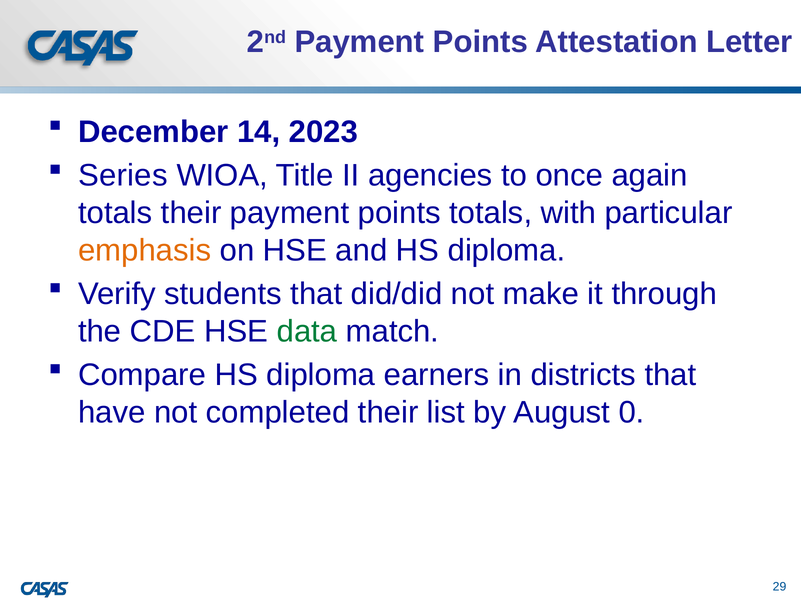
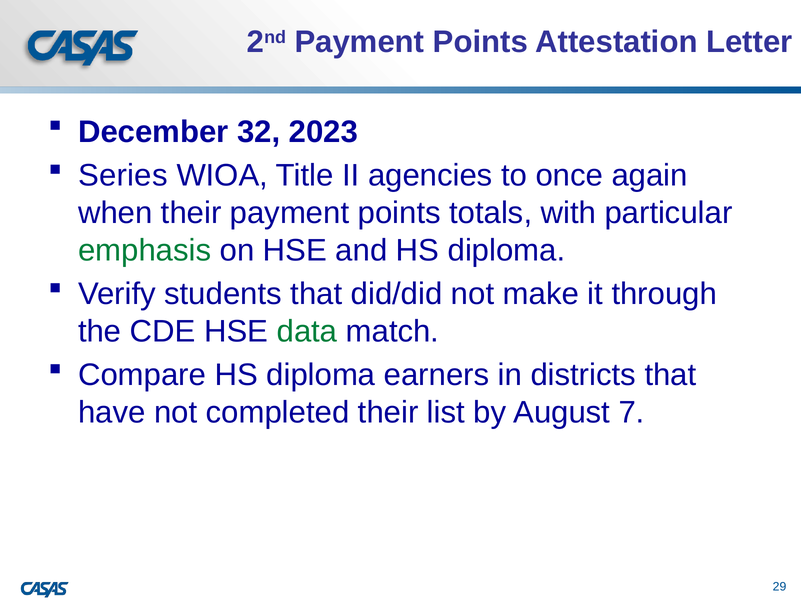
14: 14 -> 32 (259, 132)
totals: totals -> when (115, 213)
emphasis colour: orange -> green (145, 250)
0: 0 -> 7 (632, 412)
